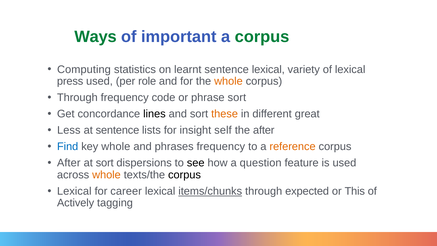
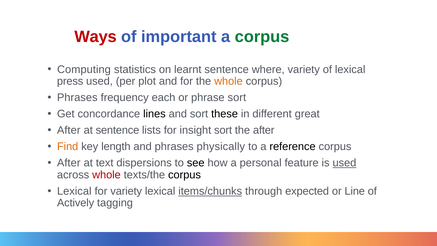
Ways colour: green -> red (96, 37)
sentence lexical: lexical -> where (268, 69)
role: role -> plot (147, 81)
Through: Through -> Phrases (77, 98)
code: code -> each (164, 98)
these colour: orange -> black (225, 114)
Less: Less -> After (69, 130)
insight self: self -> sort (223, 130)
Find colour: blue -> orange (68, 147)
key whole: whole -> length (116, 147)
phrases frequency: frequency -> physically (221, 147)
reference colour: orange -> black (293, 147)
at sort: sort -> text (105, 163)
question: question -> personal (261, 163)
used underline: none -> present (344, 163)
whole colour: orange -> red (106, 175)
for career: career -> variety (126, 191)
This: This -> Line (355, 191)
